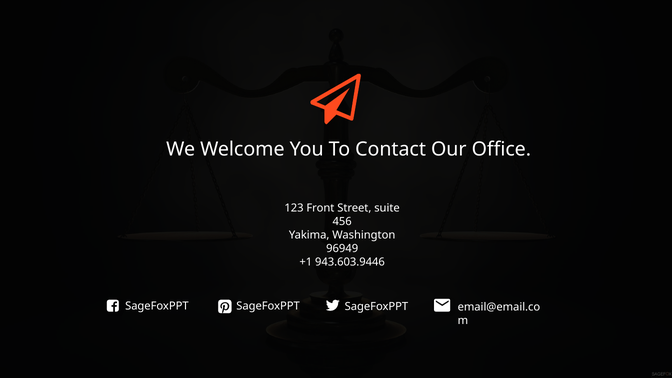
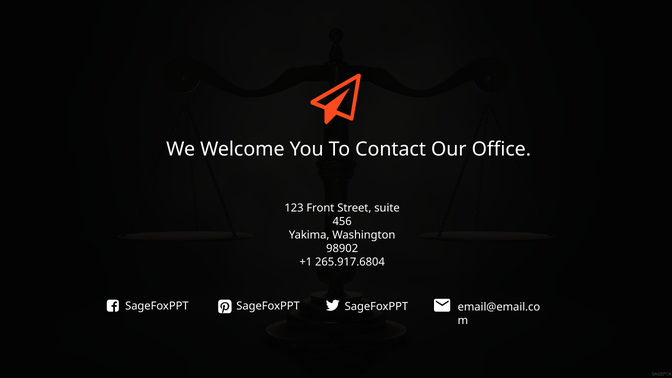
96949: 96949 -> 98902 (342, 248)
943.603.9446: 943.603.9446 -> 265.917.6804 (350, 262)
